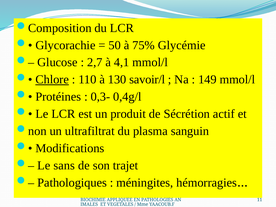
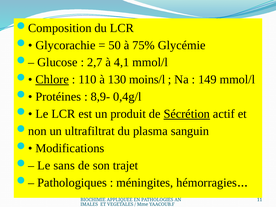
savoir/l: savoir/l -> moins/l (147, 80)
0,3-: 0,3- -> 8,9- (100, 97)
Sécrétion underline: none -> present (187, 114)
